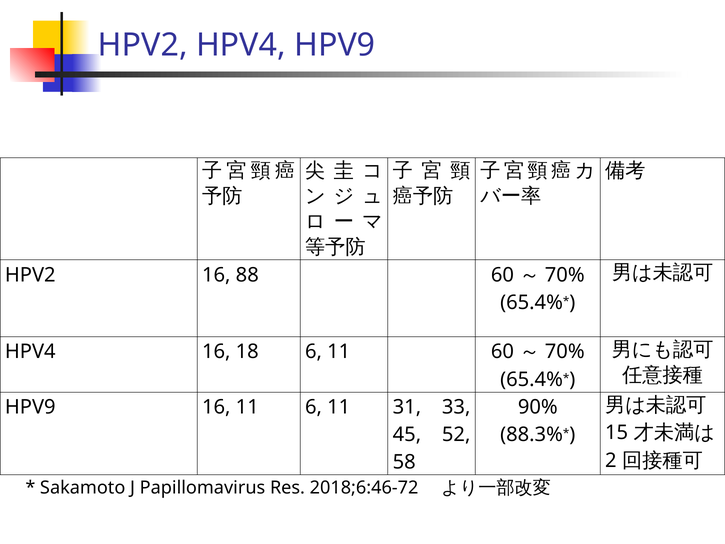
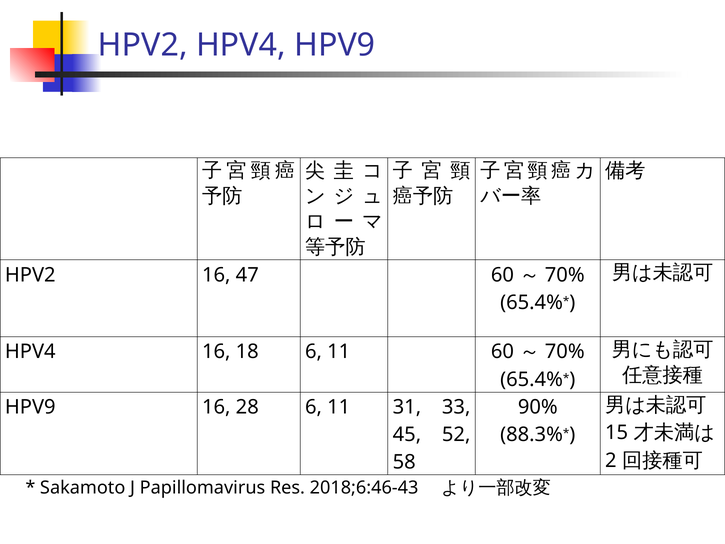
88: 88 -> 47 (247, 275)
16 11: 11 -> 28 (247, 407)
2018;6:46-72: 2018;6:46-72 -> 2018;6:46-43 (364, 487)
